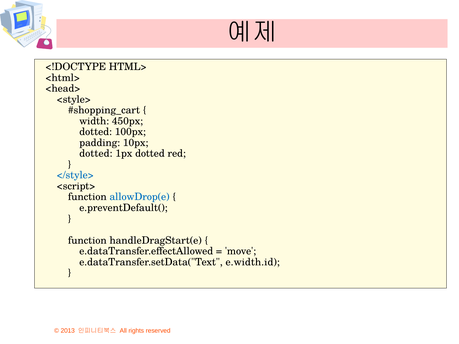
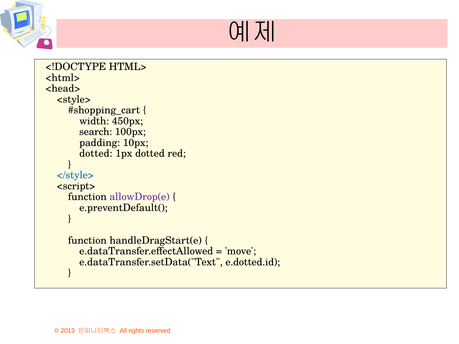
dotted: dotted -> search (96, 132)
allowDrop(e colour: blue -> purple (140, 197)
e.width.id: e.width.id -> e.dotted.id (253, 262)
